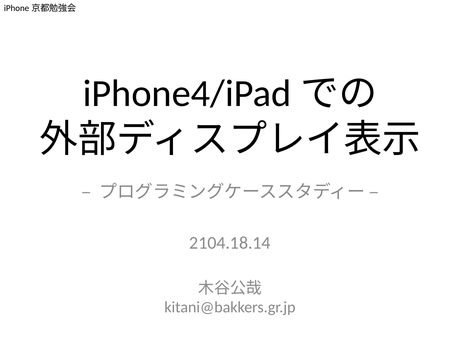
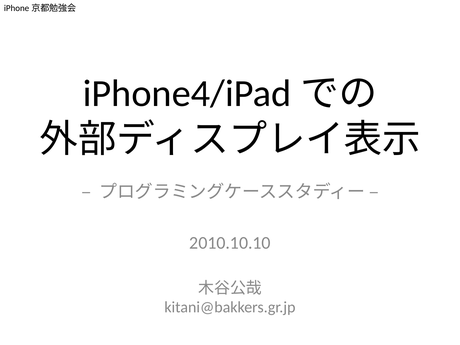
2104.18.14: 2104.18.14 -> 2010.10.10 (230, 243)
